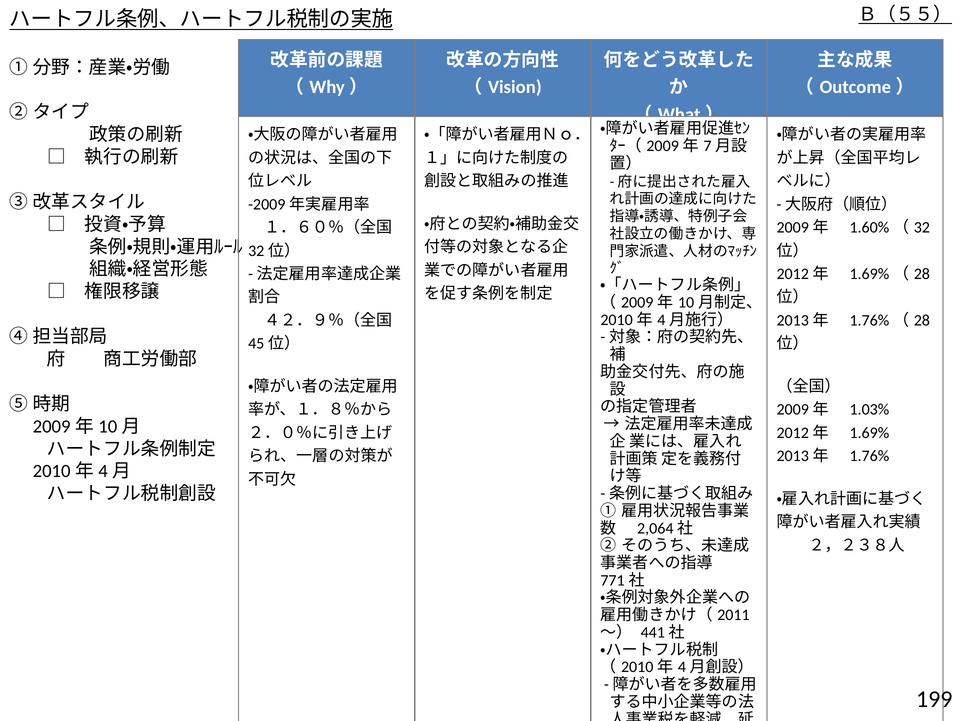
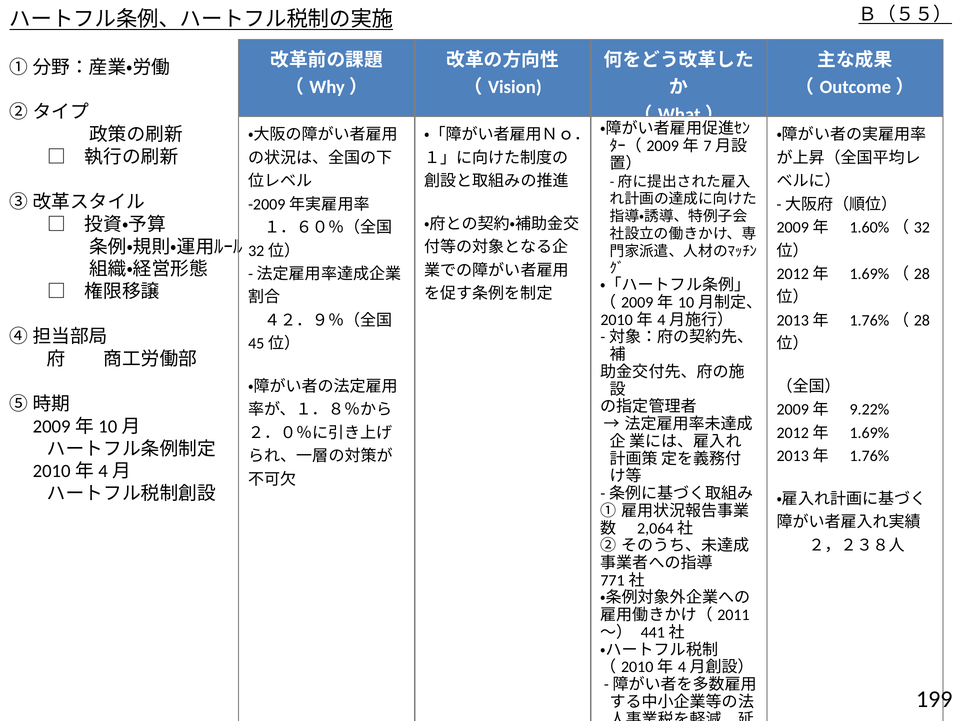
1.03%: 1.03% -> 9.22% (869, 410)
